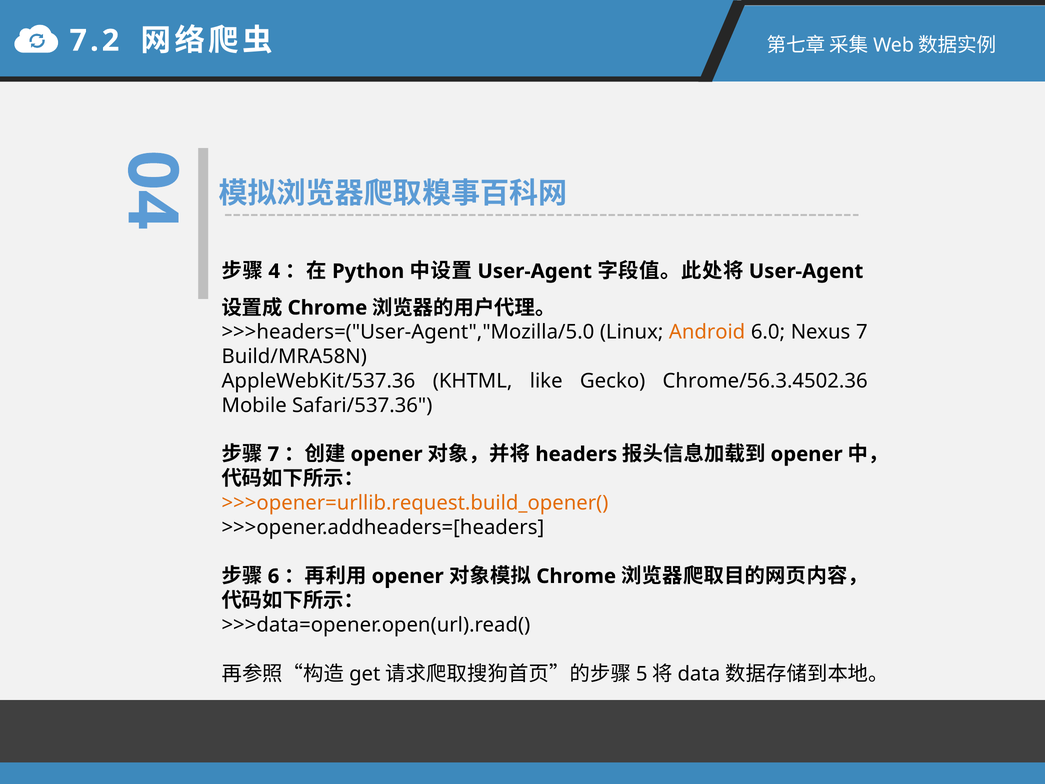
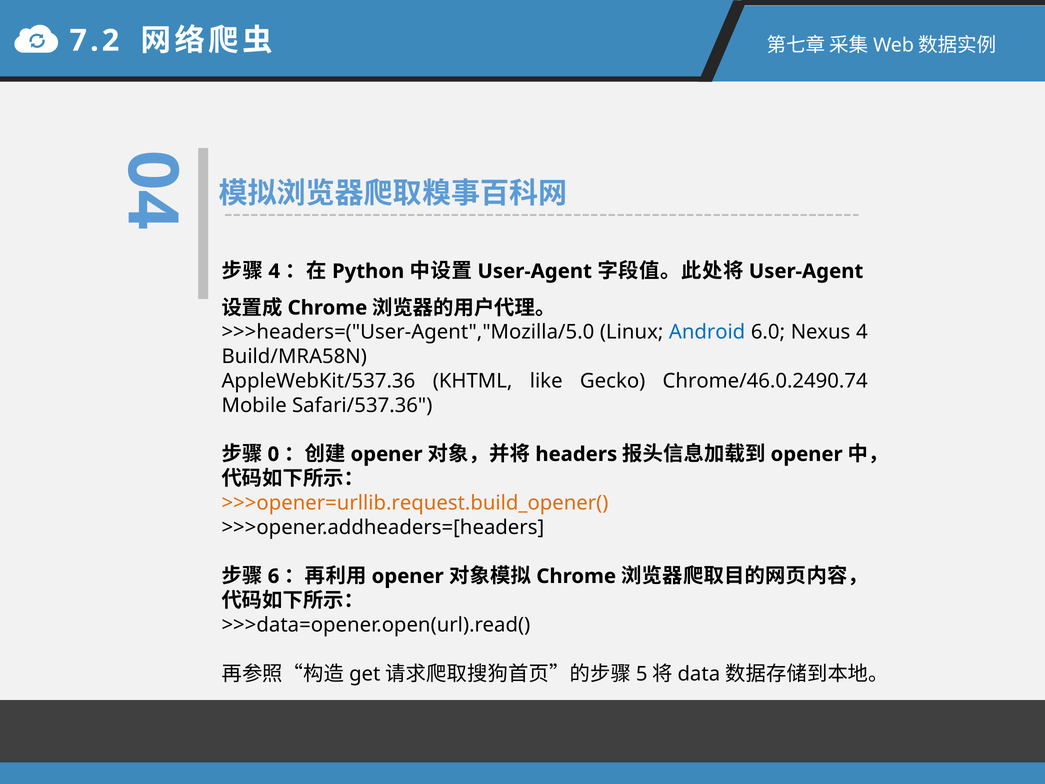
Android colour: orange -> blue (707, 332)
Nexus 7: 7 -> 4 (862, 332)
Chrome/56.3.4502.36: Chrome/56.3.4502.36 -> Chrome/46.0.2490.74 (765, 381)
7: 7 -> 0 (273, 454)
